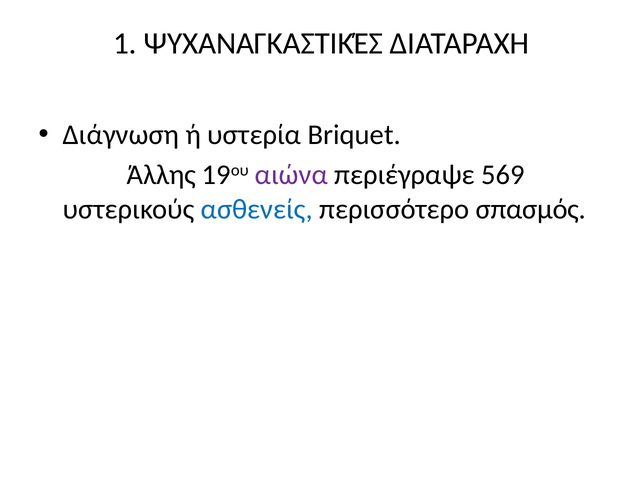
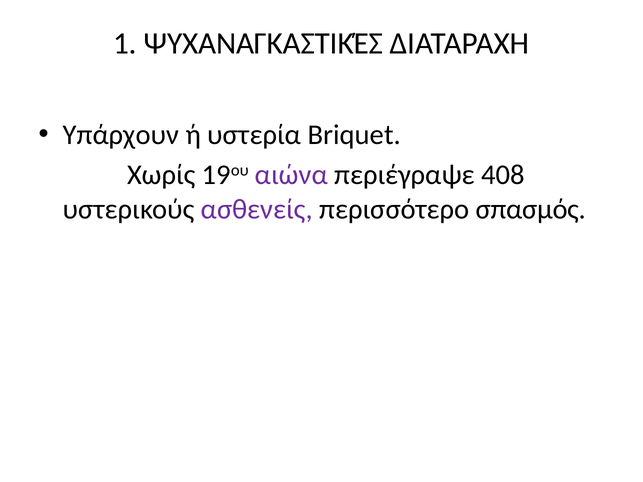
Διάγνωση: Διάγνωση -> Υπάρχουν (121, 135)
Άλλης: Άλλης -> Χωρίς (161, 175)
569: 569 -> 408 (503, 175)
ασθενείς colour: blue -> purple (257, 209)
